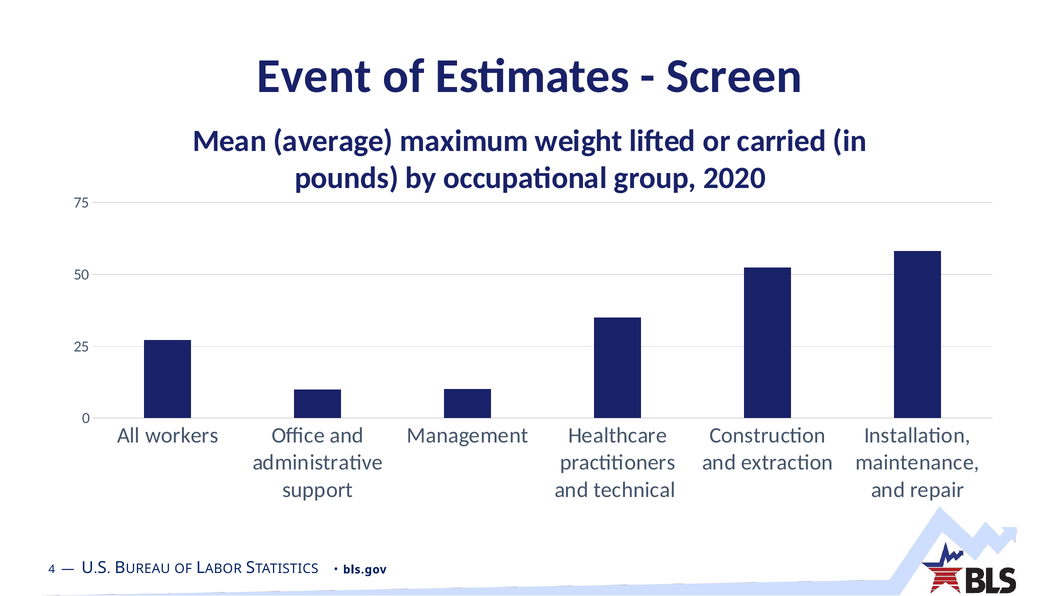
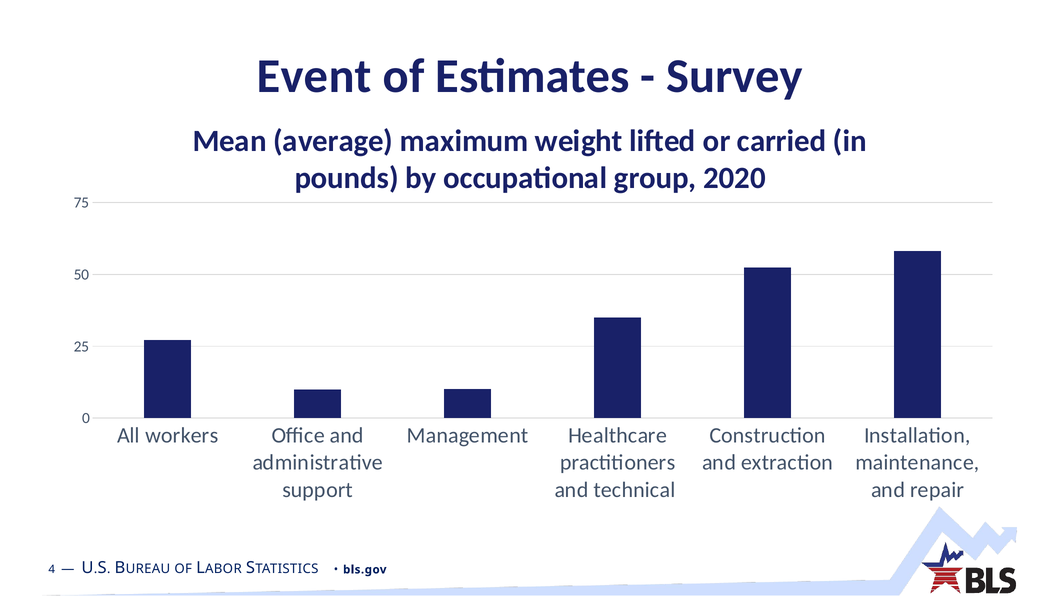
Screen: Screen -> Survey (734, 76)
